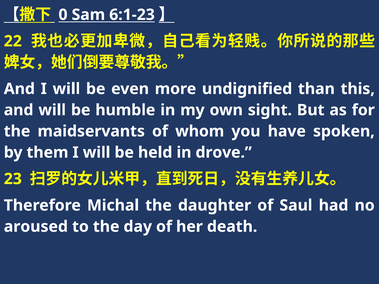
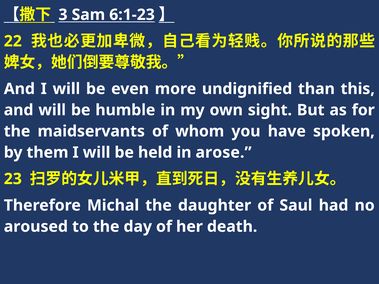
0: 0 -> 3 (63, 15)
drove: drove -> arose (224, 153)
